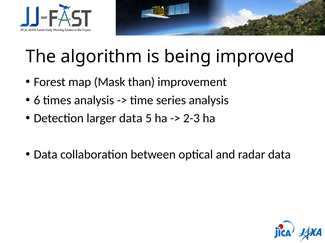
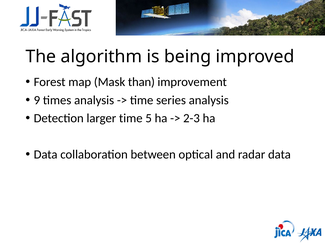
6: 6 -> 9 (37, 100)
larger data: data -> time (131, 119)
